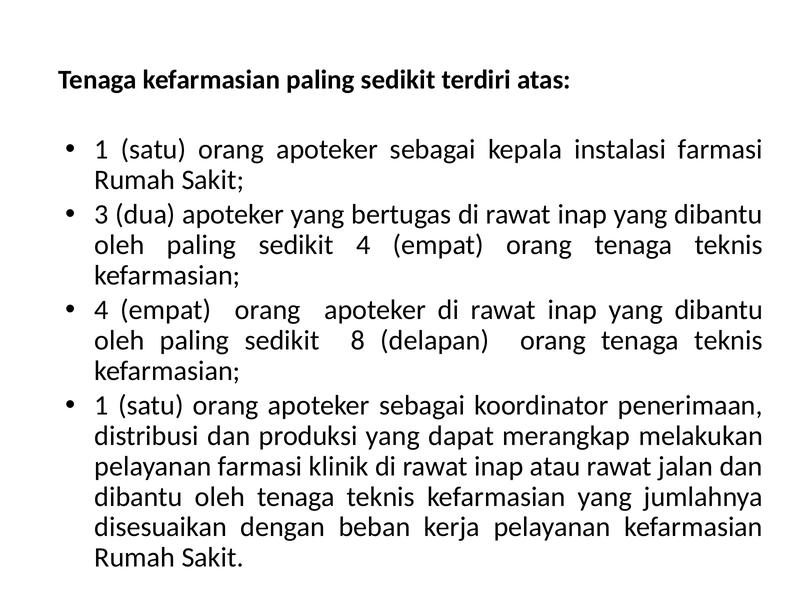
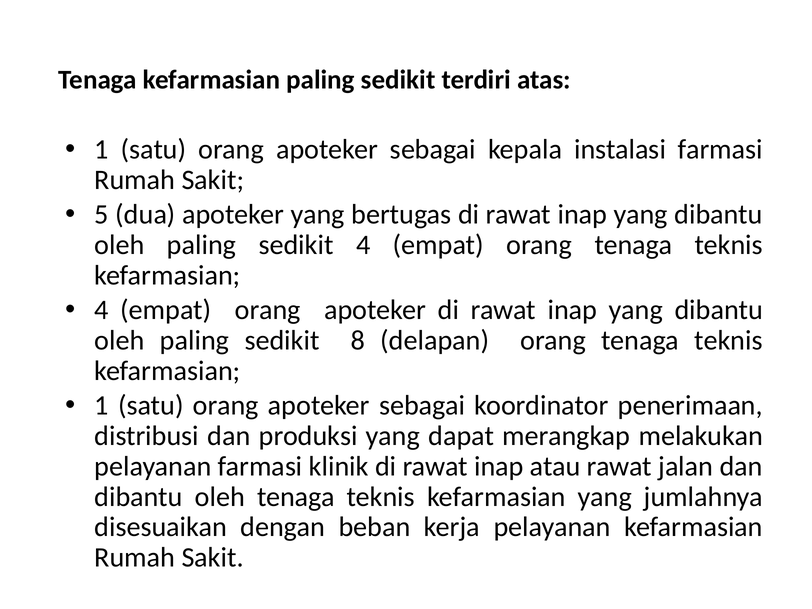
3: 3 -> 5 (102, 214)
